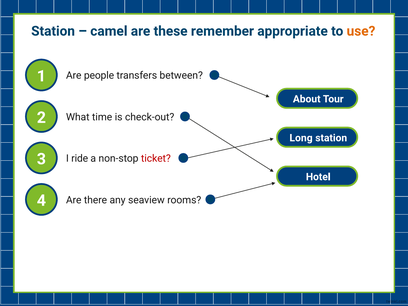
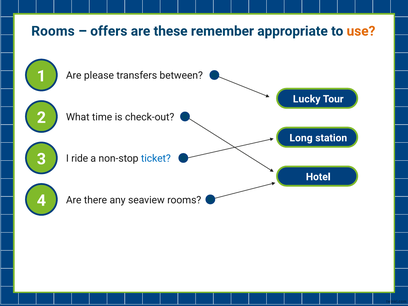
Station: Station -> Rooms (53, 31)
camel: camel -> offers (109, 31)
people: people -> please (99, 76)
About: About -> Lucky (307, 99)
ticket colour: red -> blue (156, 159)
